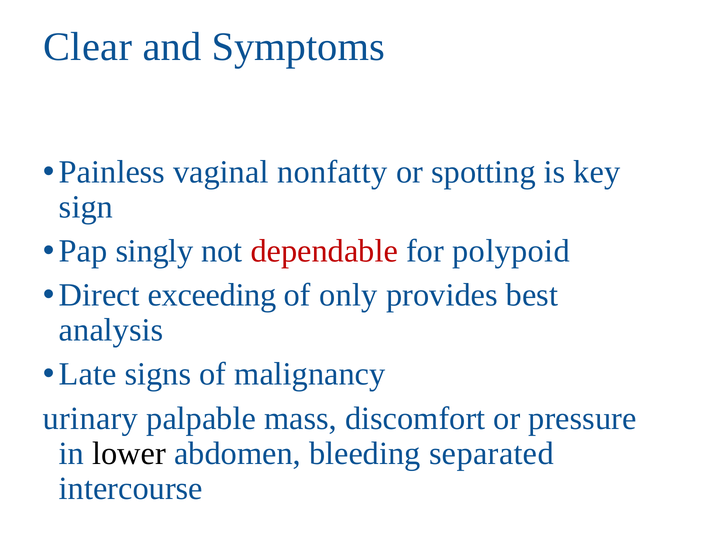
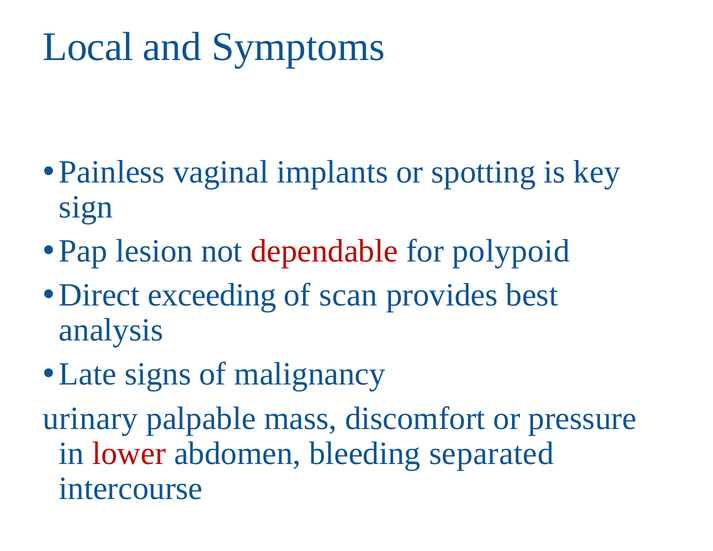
Clear: Clear -> Local (88, 47)
nonfatty: nonfatty -> implants (332, 172)
singly: singly -> lesion (154, 251)
only: only -> scan (348, 295)
lower colour: black -> red (129, 453)
